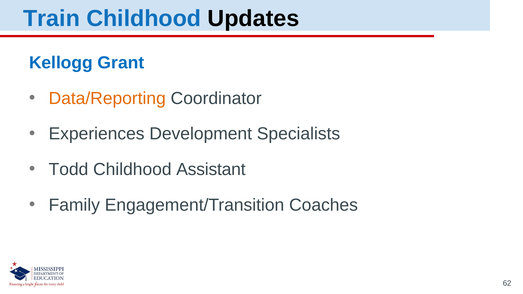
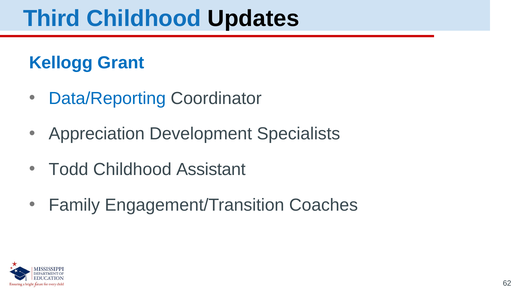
Train: Train -> Third (52, 18)
Data/Reporting colour: orange -> blue (107, 98)
Experiences: Experiences -> Appreciation (97, 134)
